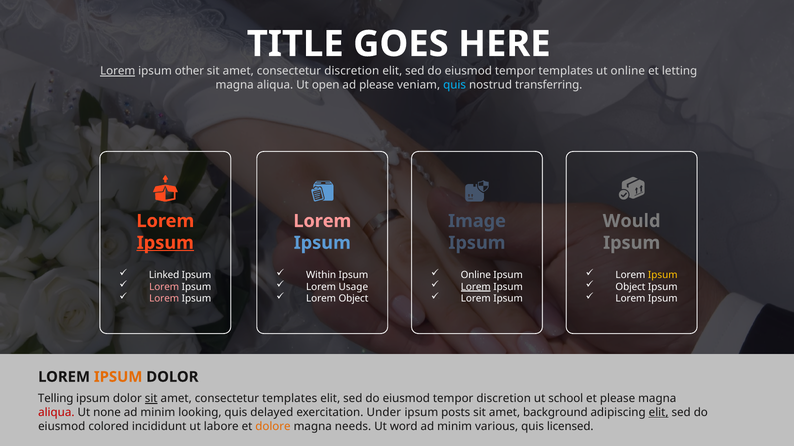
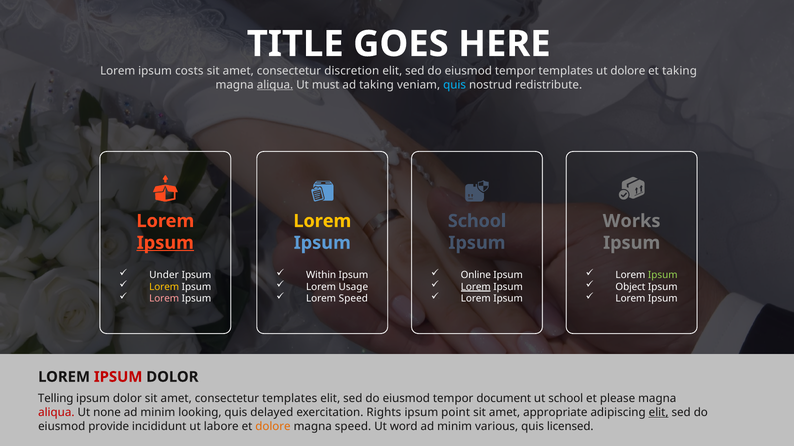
Lorem underline: present -> none (118, 71)
other: other -> costs (189, 71)
ut online: online -> dolore (628, 71)
et letting: letting -> taking (680, 71)
aliqua underline: none -> present (275, 85)
open: open -> must (326, 85)
ad please: please -> taking (376, 85)
transferring: transferring -> redistribute (549, 85)
Lorem colour: pink -> yellow (322, 221)
Image: Image -> School (477, 221)
Would: Would -> Works (632, 221)
Linked: Linked -> Under (164, 275)
Ipsum colour: yellow -> light green (663, 275)
Lorem colour: pink -> yellow (164, 287)
Lorem Object: Object -> Speed (353, 299)
IPSUM colour: orange -> red (118, 377)
sit underline: present -> none (151, 399)
tempor discretion: discretion -> document (504, 399)
Under: Under -> Rights (384, 413)
posts: posts -> point (456, 413)
background: background -> appropriate (555, 413)
colored: colored -> provide (109, 427)
magna needs: needs -> speed (353, 427)
